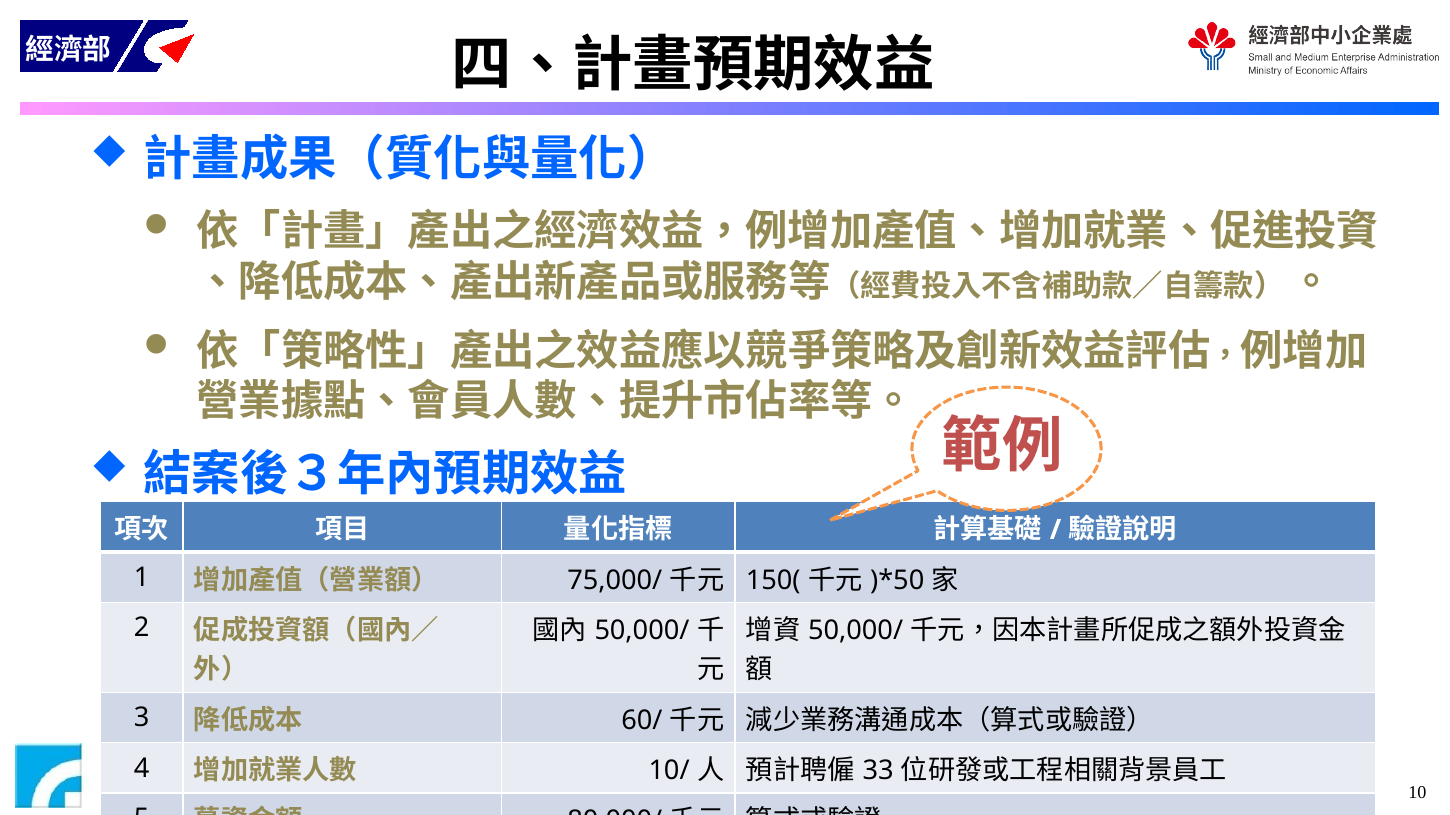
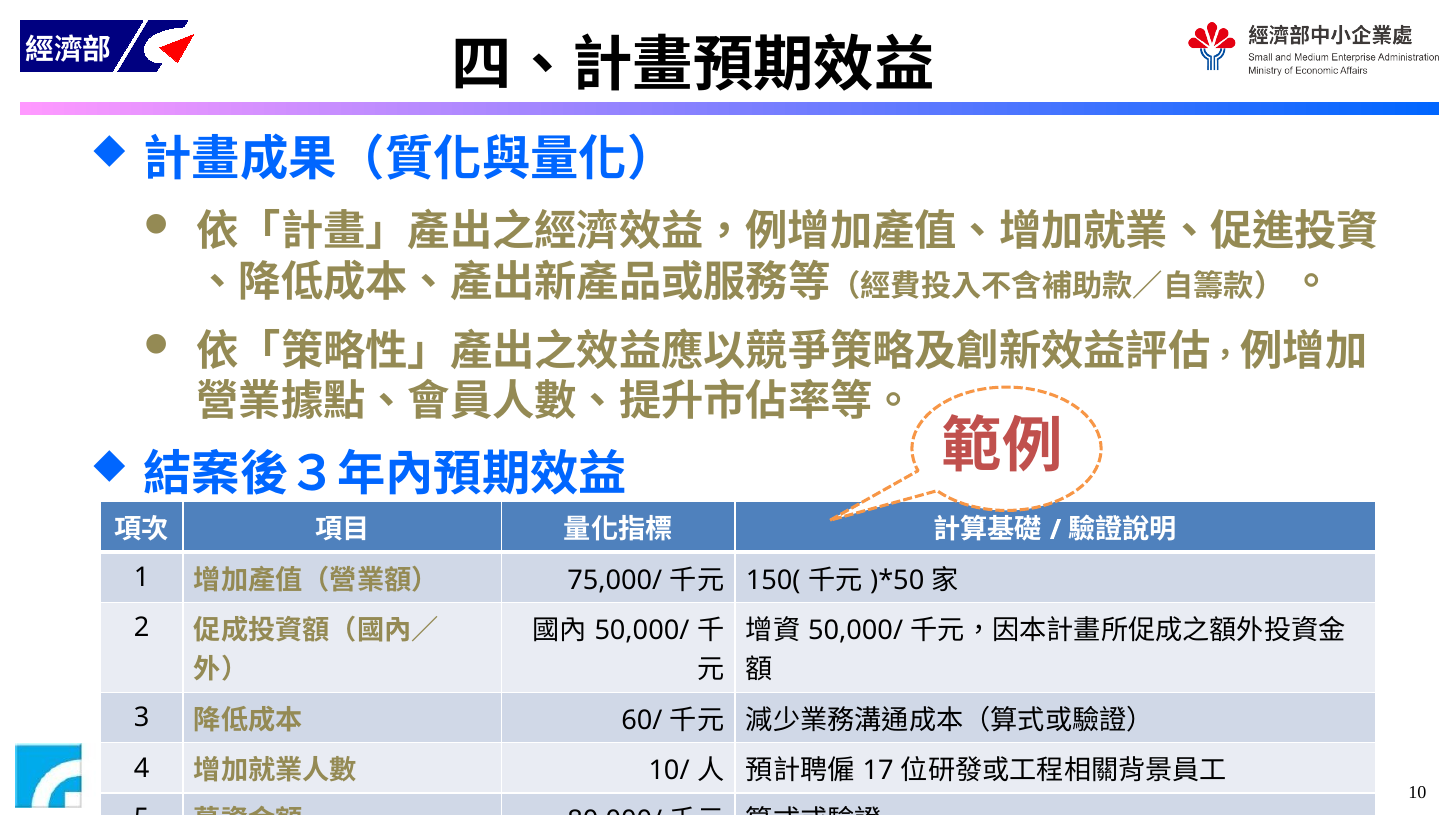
33: 33 -> 17 (878, 771)
